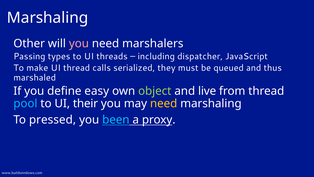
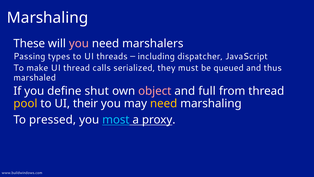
Other: Other -> These (29, 43)
easy: easy -> shut (97, 91)
object colour: light green -> pink (155, 91)
live: live -> full (207, 91)
pool colour: light blue -> yellow (25, 103)
been: been -> most (116, 119)
